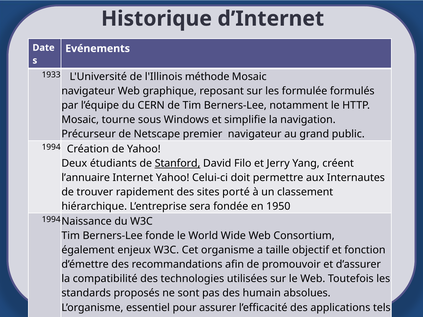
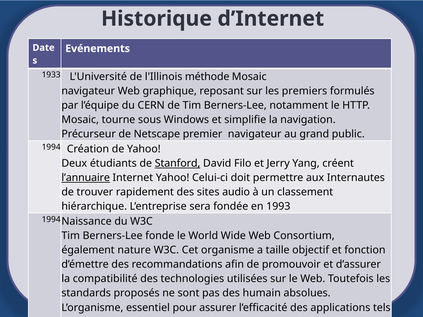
formulée: formulée -> premiers (304, 91)
l’annuaire underline: none -> present (86, 178)
porté: porté -> audio (236, 192)
1950: 1950 -> 1993 (278, 207)
enjeux: enjeux -> nature (134, 250)
